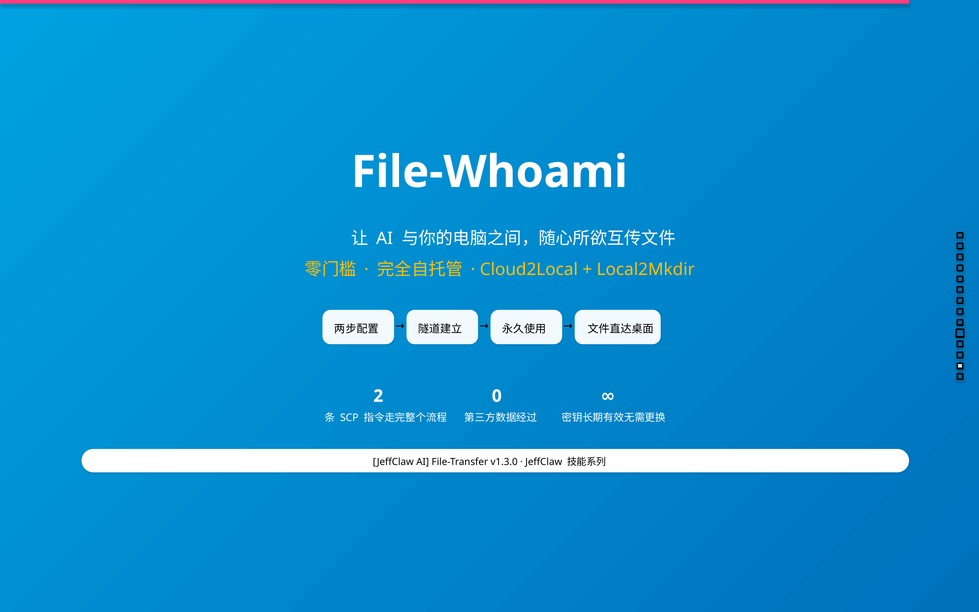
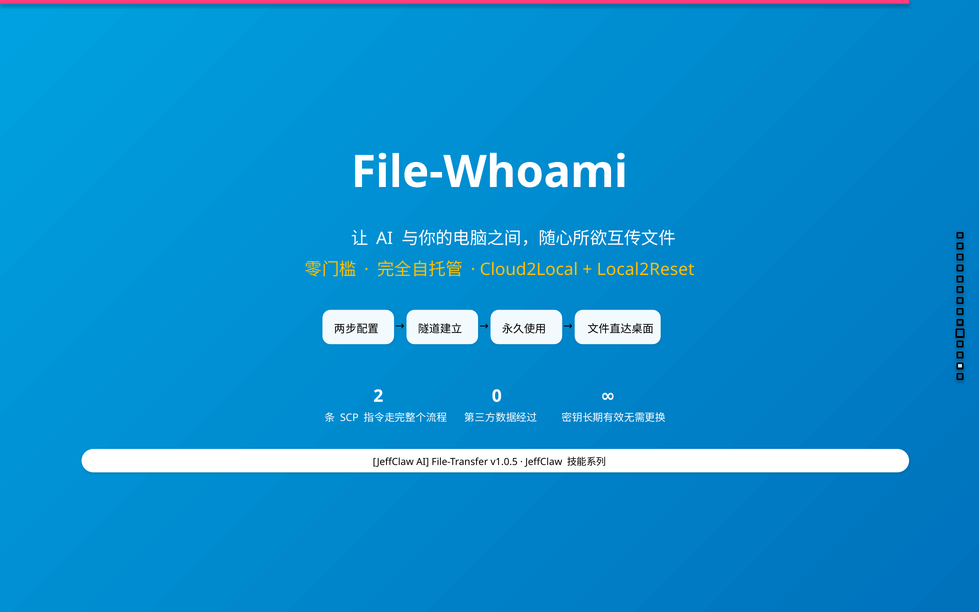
Local2Mkdir: Local2Mkdir -> Local2Reset (646, 269)
v1.3.0: v1.3.0 -> v1.0.5 (504, 462)
